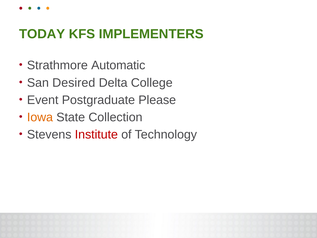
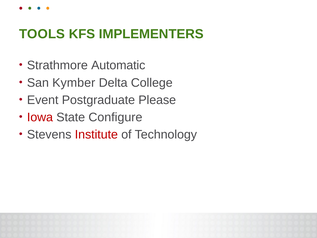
TODAY: TODAY -> TOOLS (42, 34)
Desired: Desired -> Kymber (74, 83)
Iowa colour: orange -> red (40, 117)
Collection: Collection -> Configure (115, 117)
